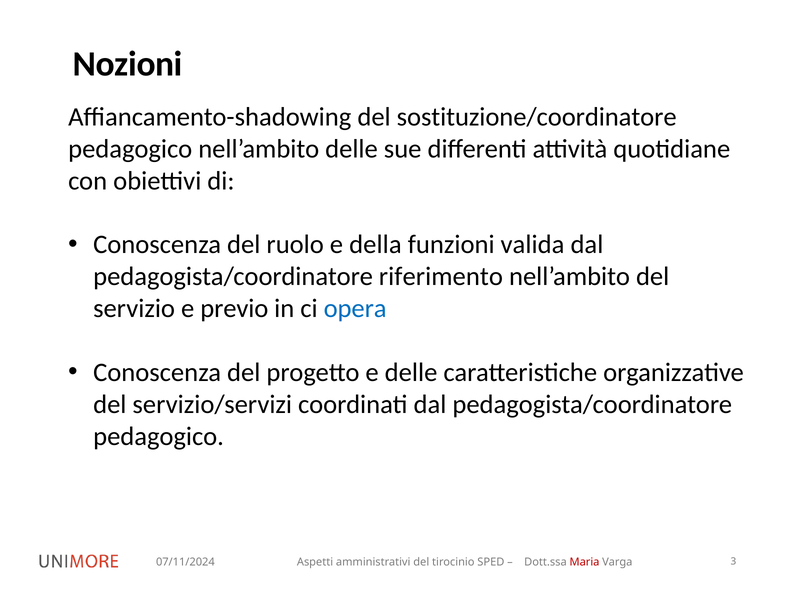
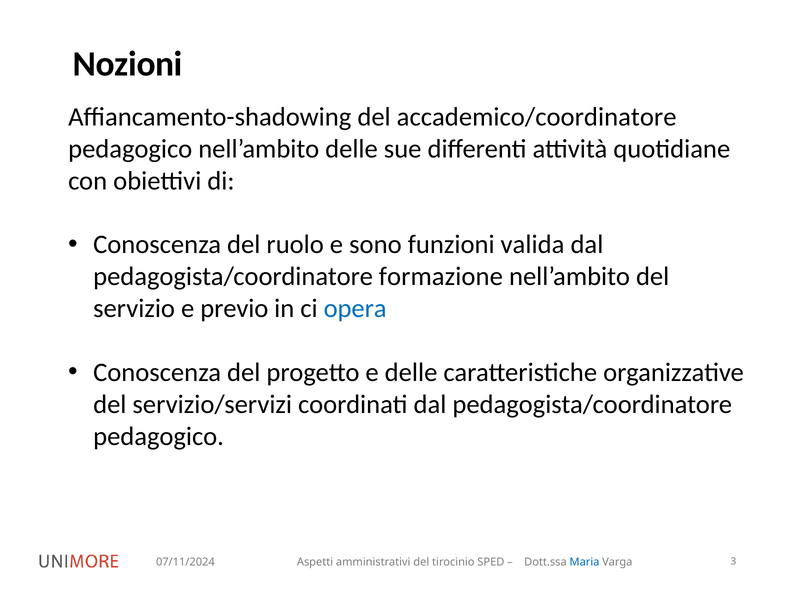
sostituzione/coordinatore: sostituzione/coordinatore -> accademico/coordinatore (537, 117)
della: della -> sono (375, 245)
riferimento: riferimento -> formazione (441, 277)
Maria colour: red -> blue (585, 562)
